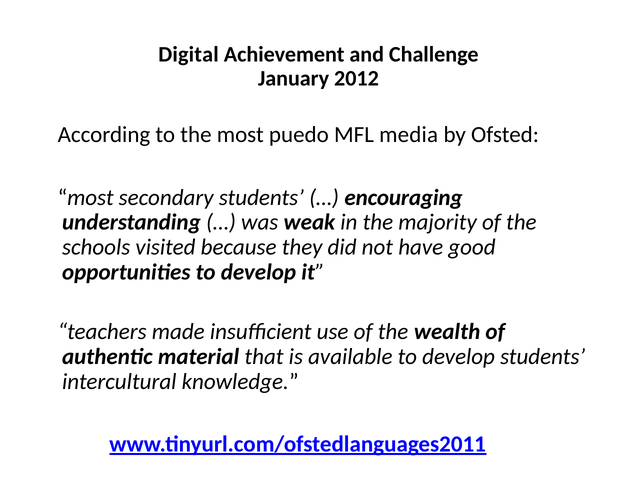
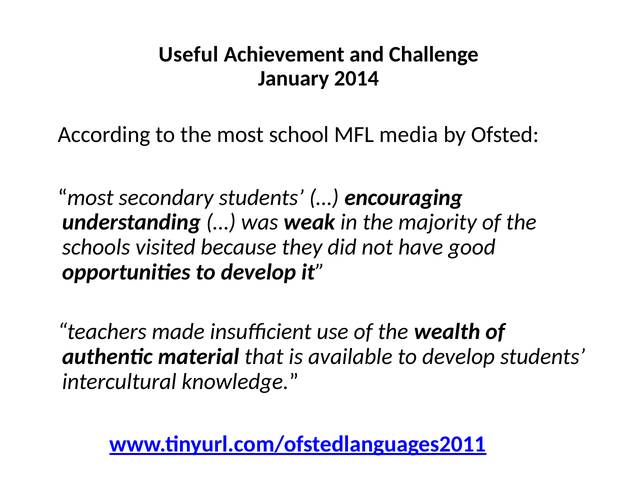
Digital: Digital -> Useful (188, 55)
2012: 2012 -> 2014 (356, 78)
puedo: puedo -> school (299, 135)
